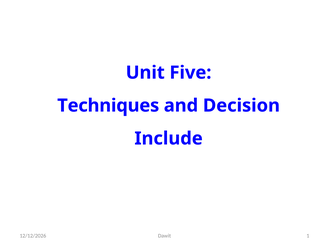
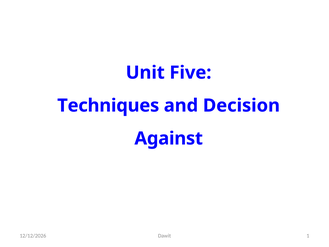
Include: Include -> Against (169, 138)
